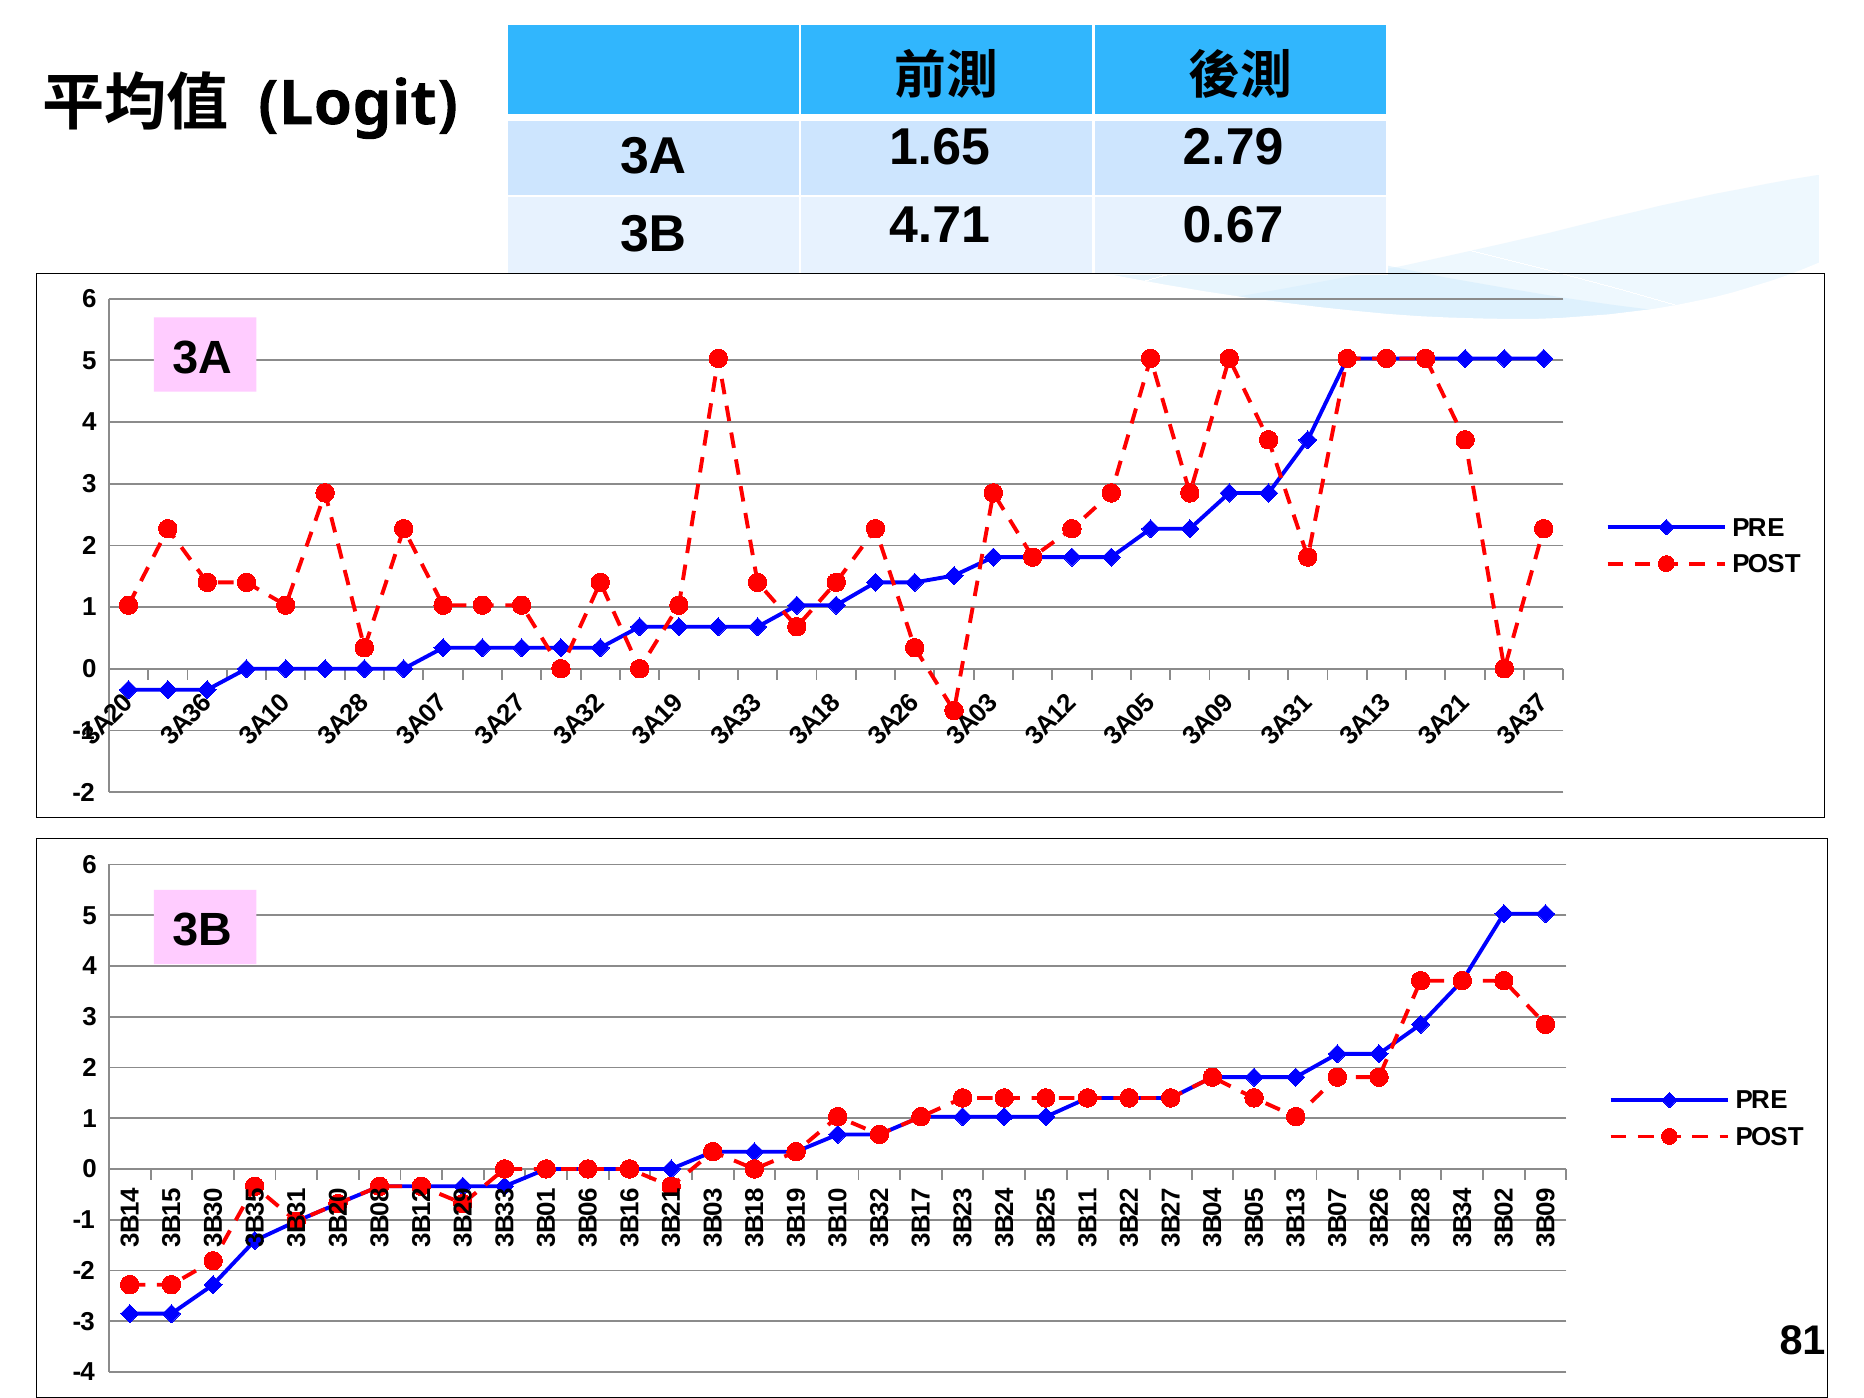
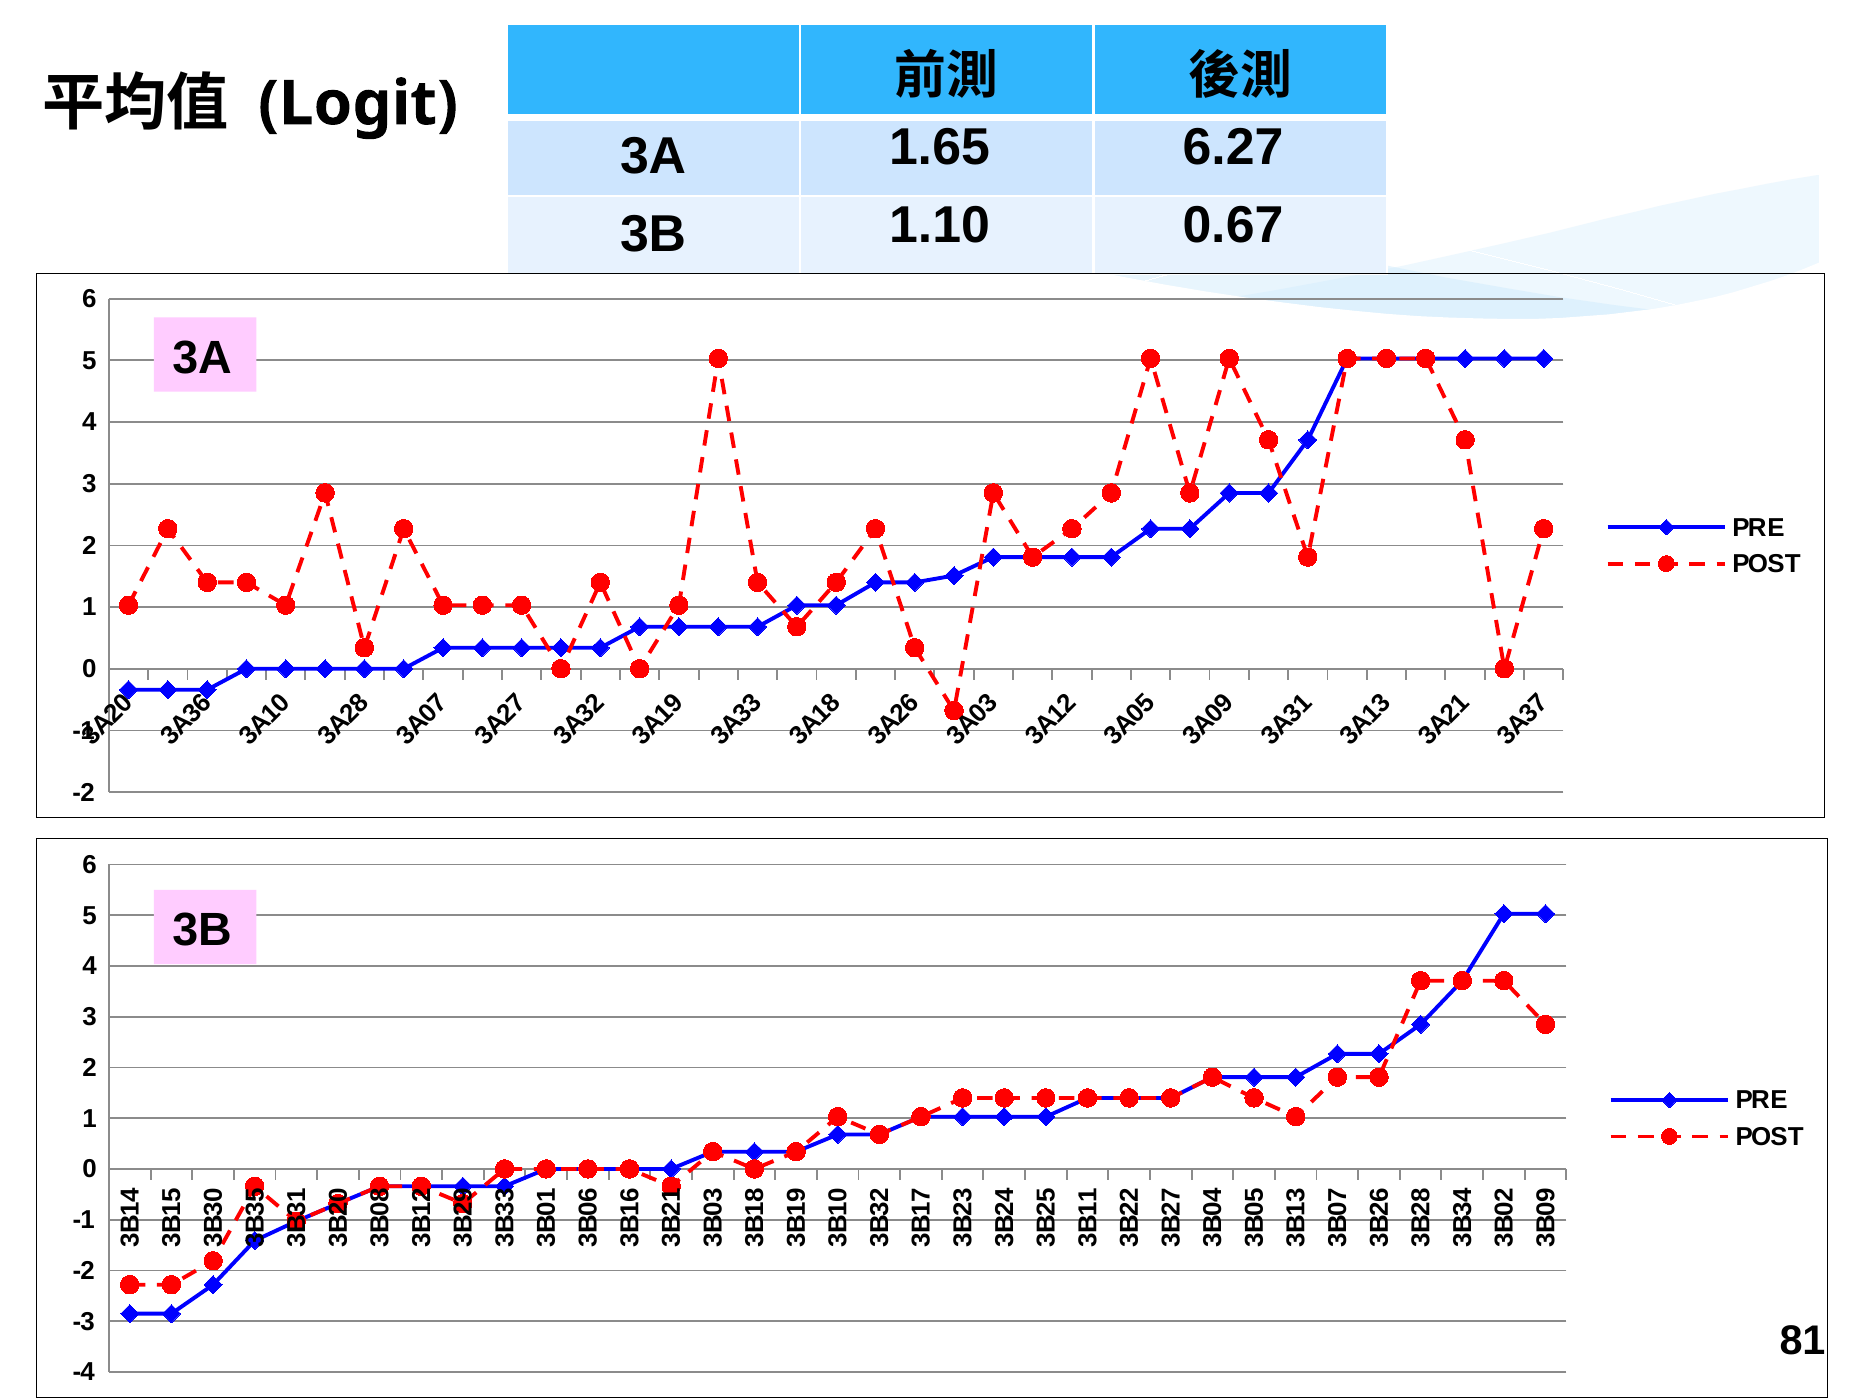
2.79: 2.79 -> 6.27 (1233, 147)
4.71: 4.71 -> 1.10 (940, 226)
